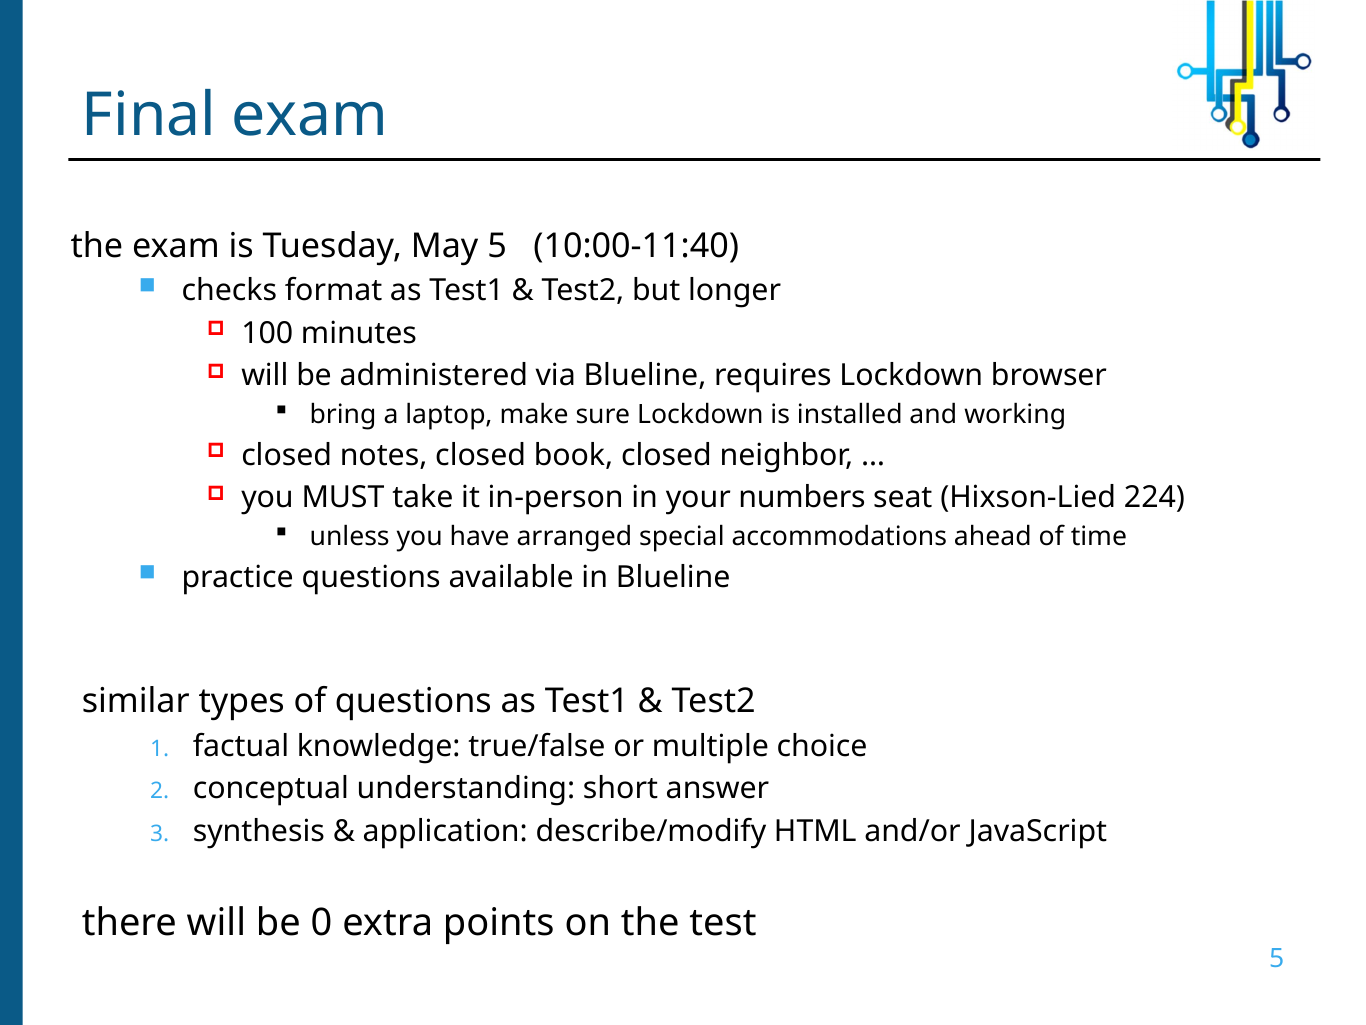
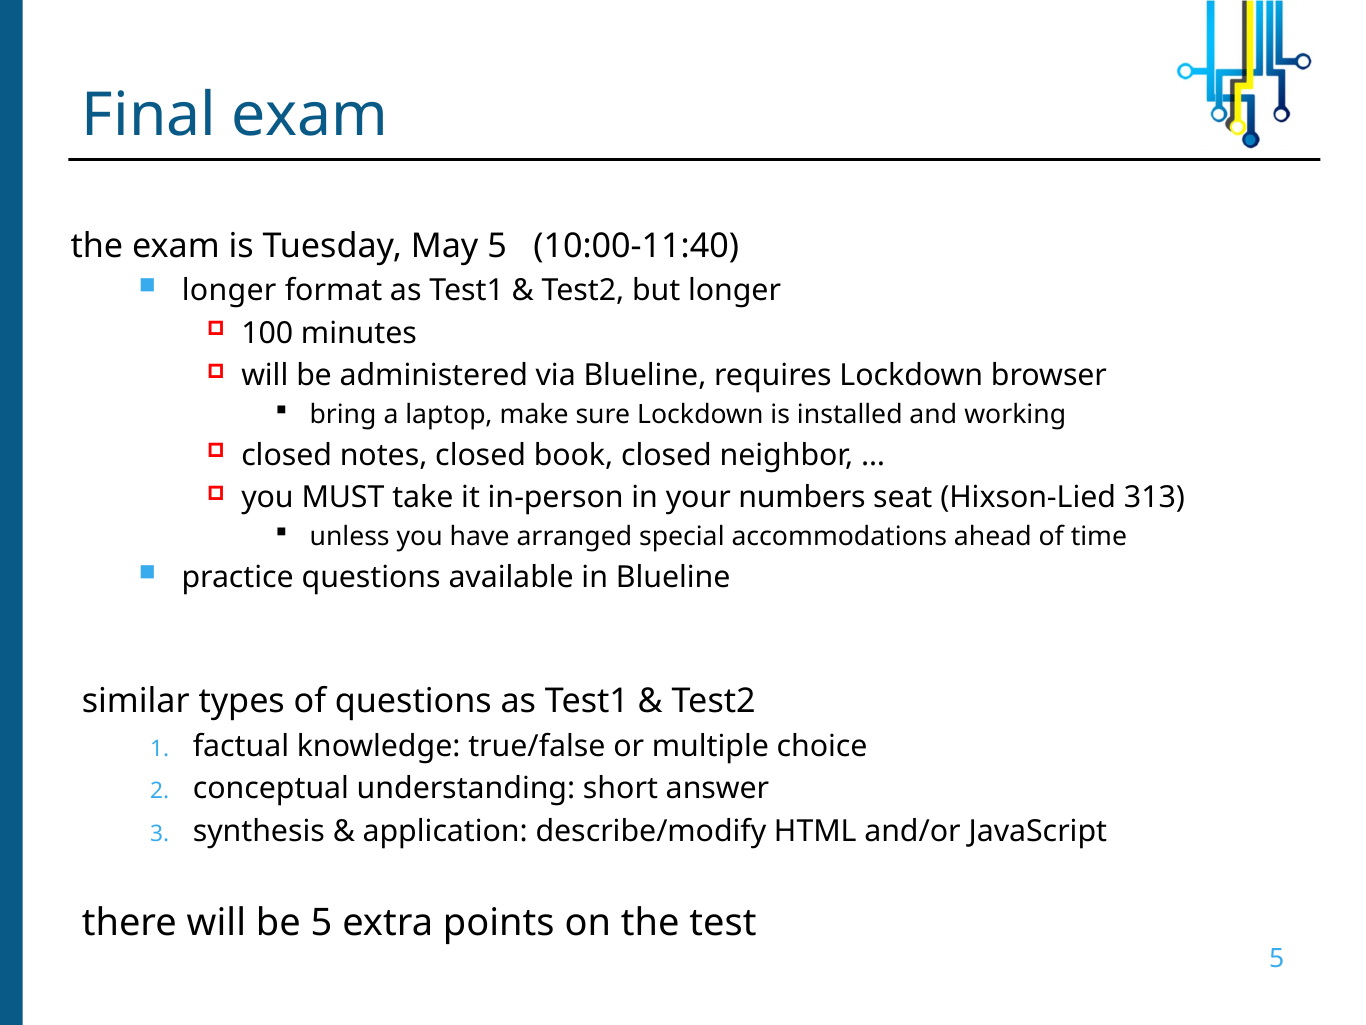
checks: checks -> longer (229, 291)
224: 224 -> 313 (1154, 498)
be 0: 0 -> 5 (322, 922)
